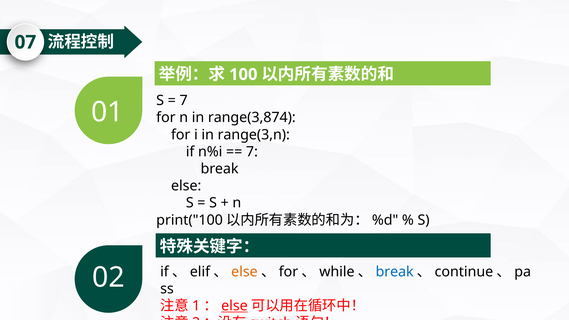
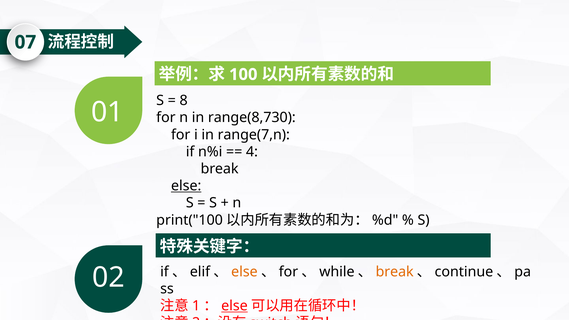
7: 7 -> 8 (184, 101)
range(3,874: range(3,874 -> range(8,730 (252, 118)
range(3,n: range(3,n -> range(7,n (254, 135)
7: 7 -> 4 (252, 152)
else underline: none -> present (186, 186)
break colour: blue -> orange (395, 272)
